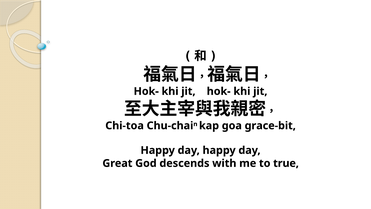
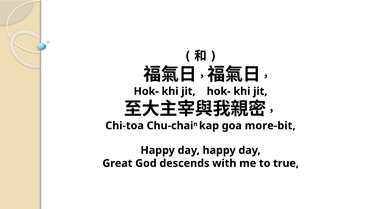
grace-bit: grace-bit -> more-bit (270, 125)
